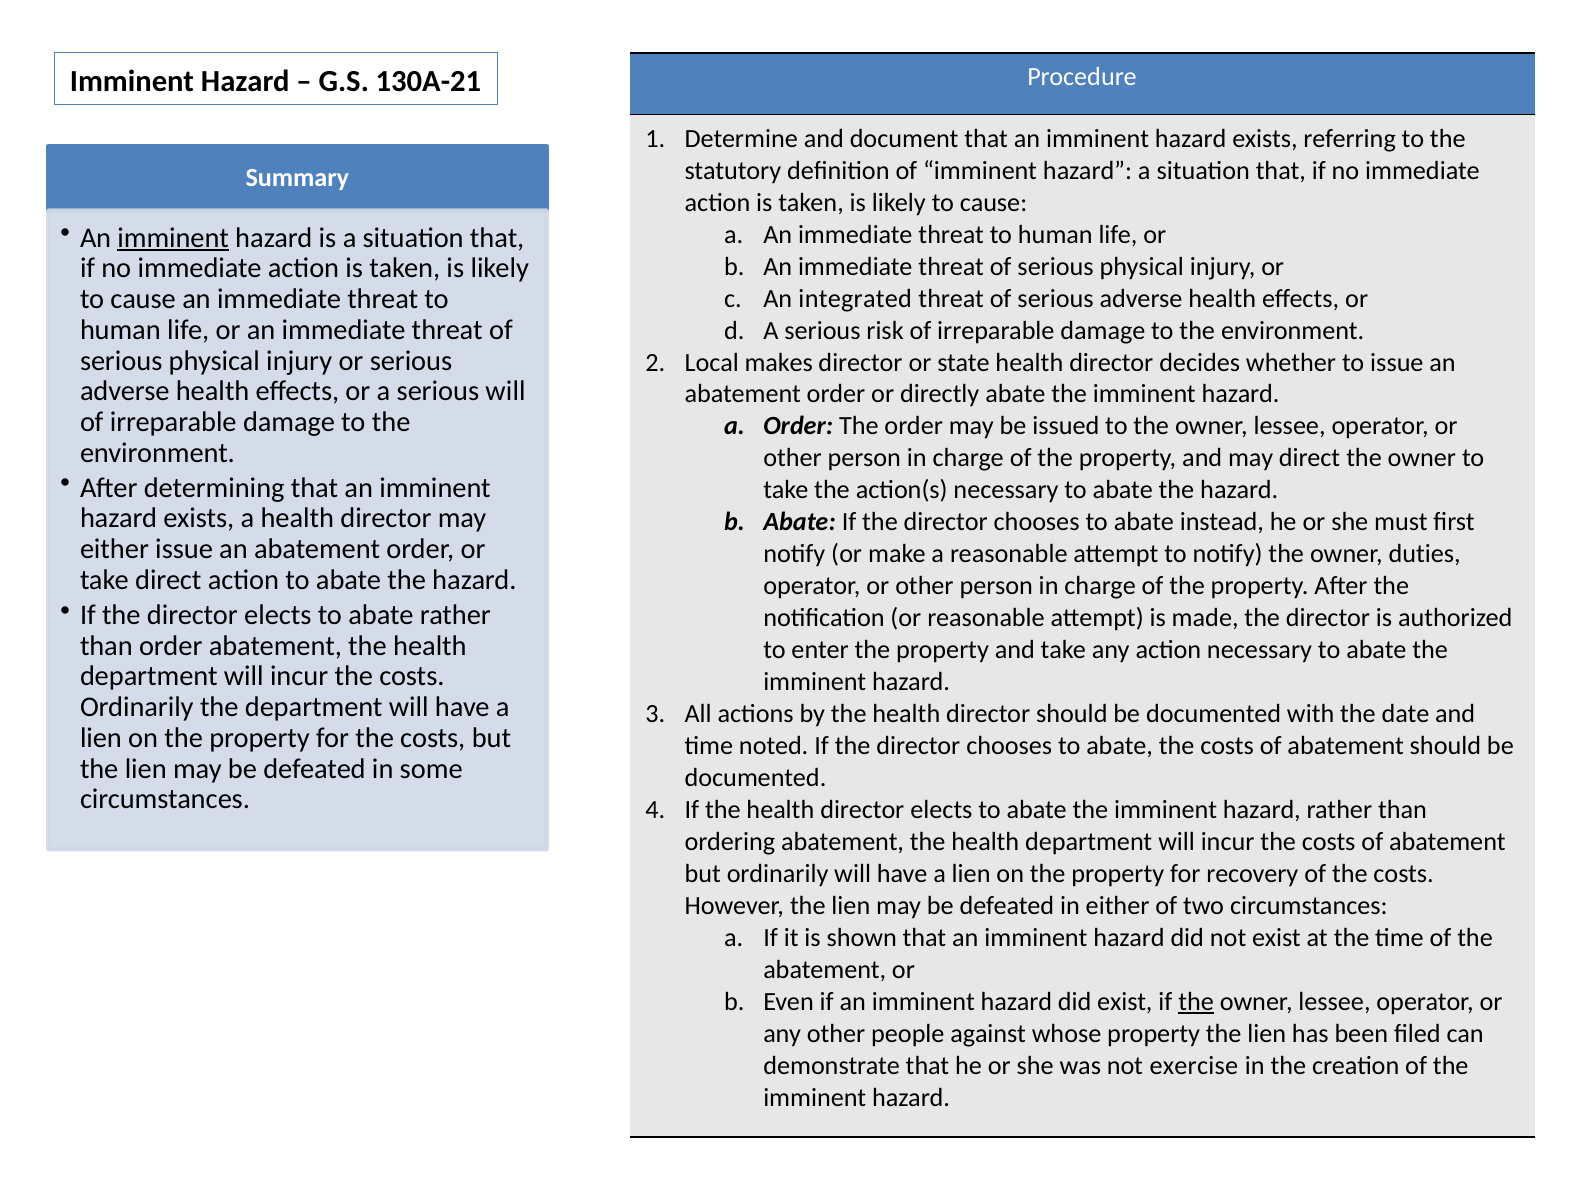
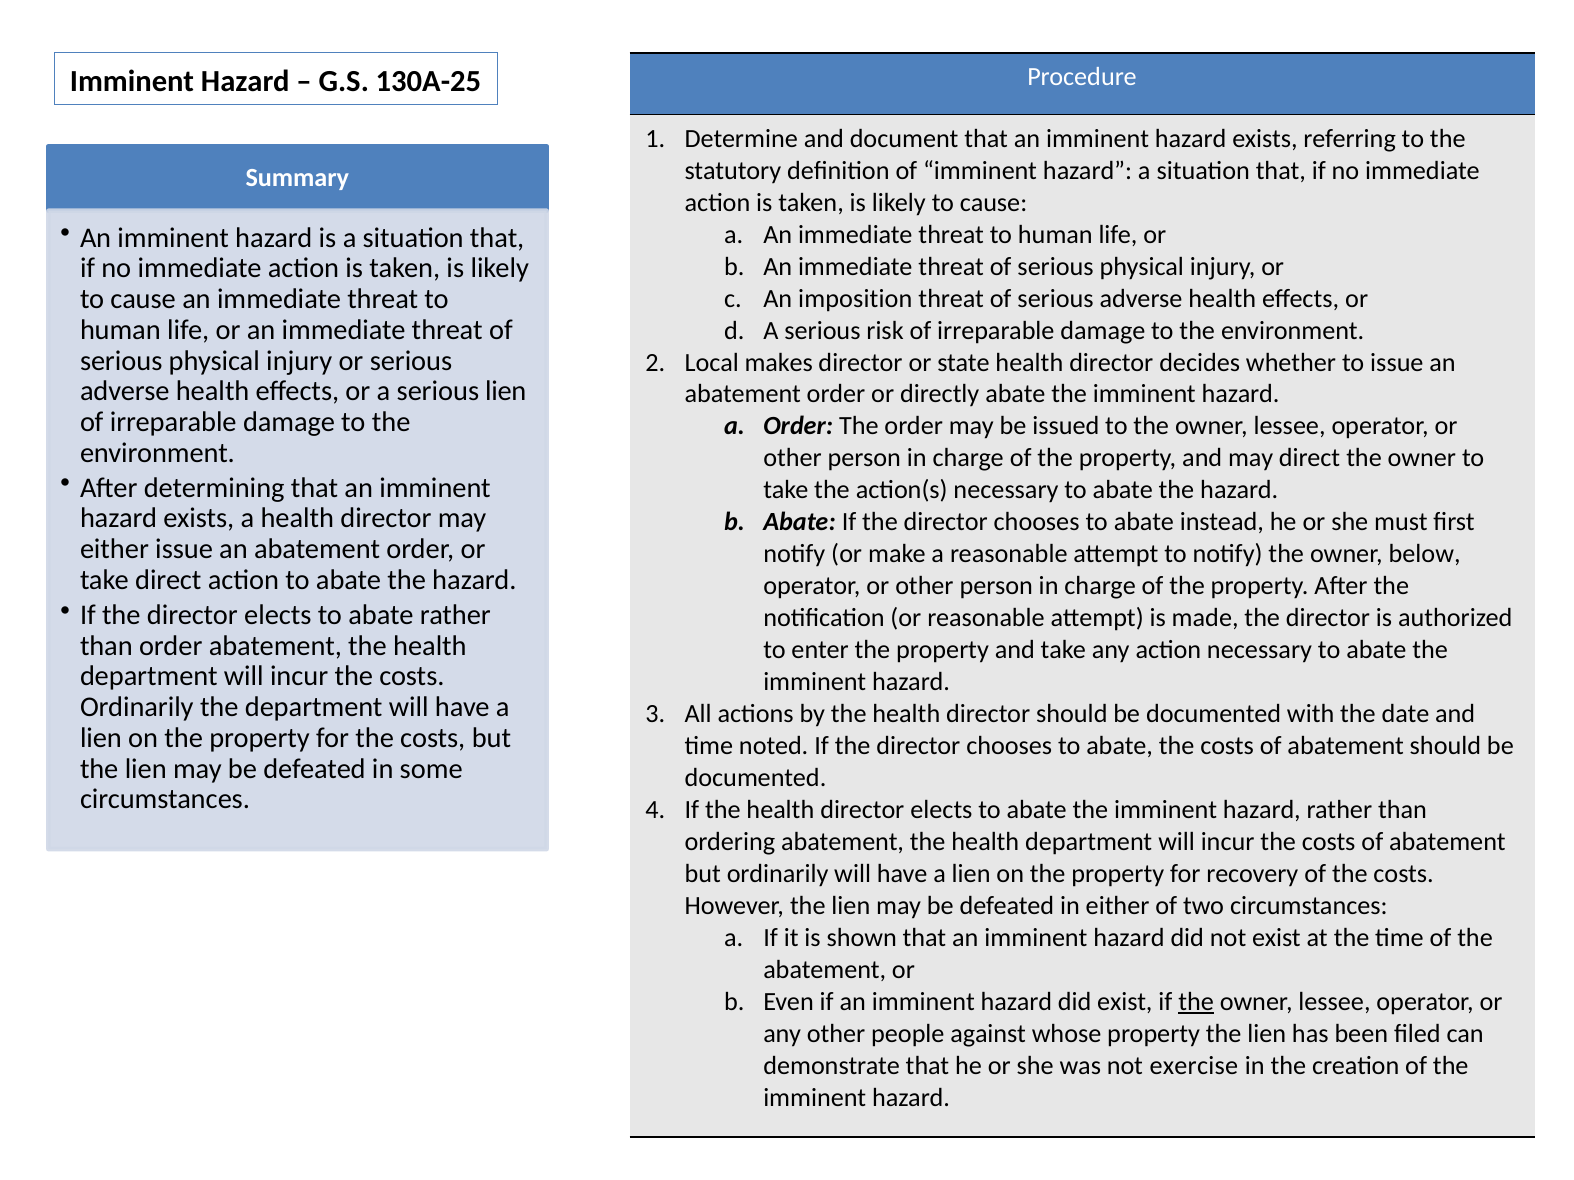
130A-21: 130A-21 -> 130A-25 (428, 81)
imminent underline: present -> none (173, 238)
integrated: integrated -> imposition (855, 299)
serious will: will -> lien (506, 392)
duties: duties -> below (1425, 554)
